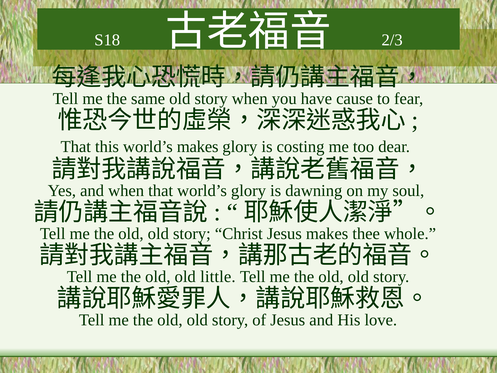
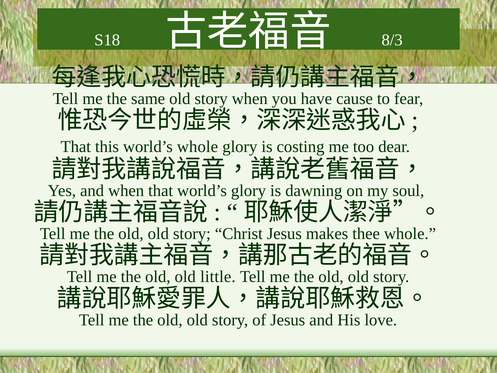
2/3: 2/3 -> 8/3 (392, 40)
world’s makes: makes -> whole (198, 147)
